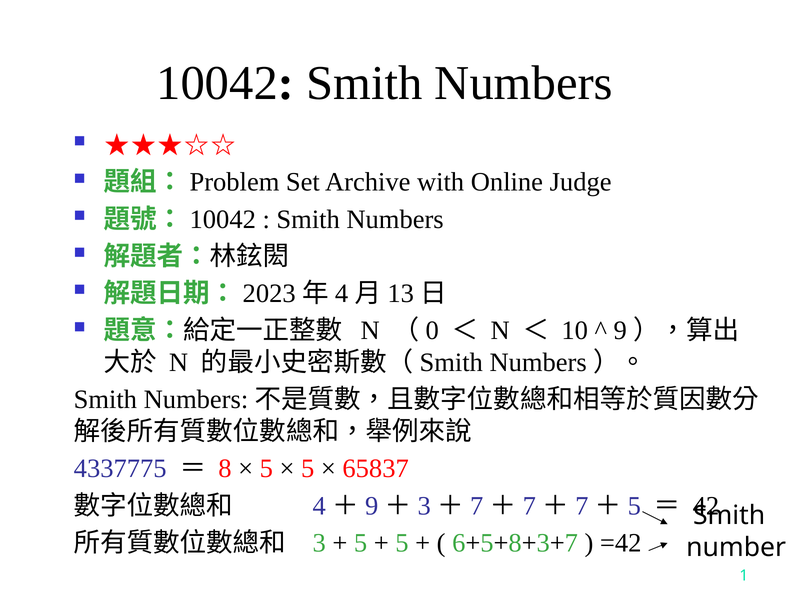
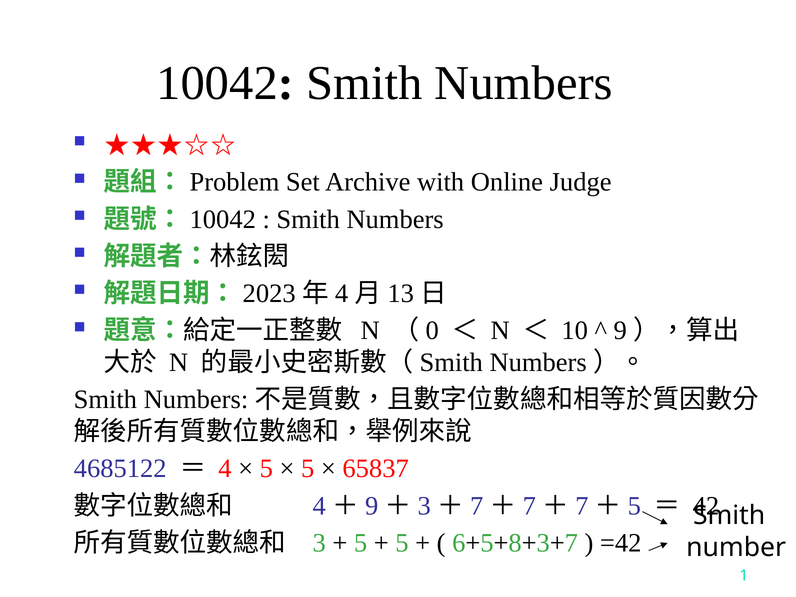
4337775: 4337775 -> 4685122 (120, 469)
8: 8 -> 4 (225, 469)
